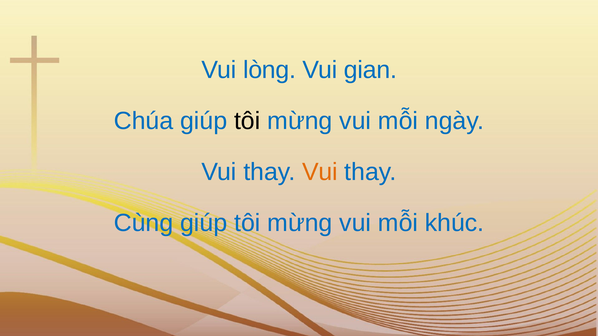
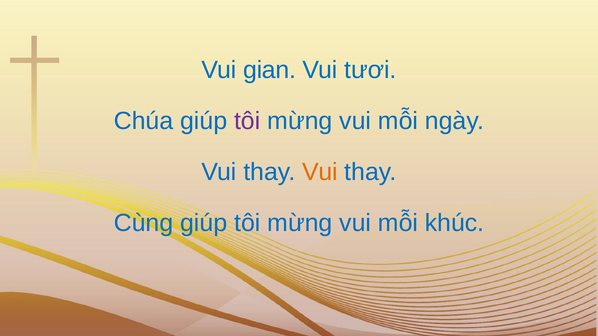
lòng: lòng -> gian (270, 70)
gian: gian -> tươi (370, 70)
tôi colour: black -> purple (247, 121)
